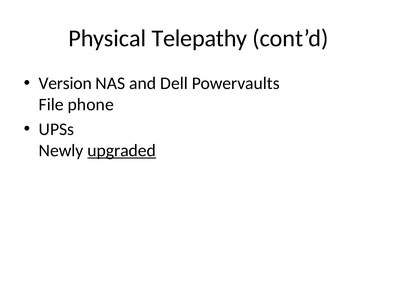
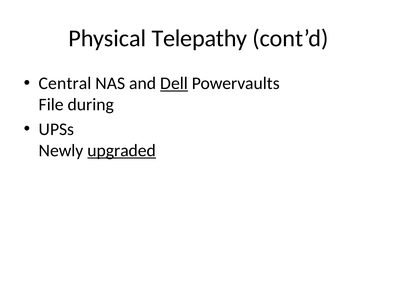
Version: Version -> Central (65, 83)
Dell underline: none -> present (174, 83)
phone: phone -> during (91, 104)
